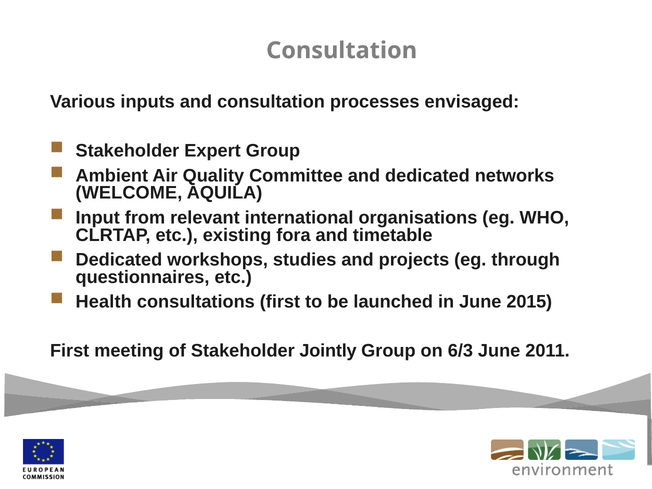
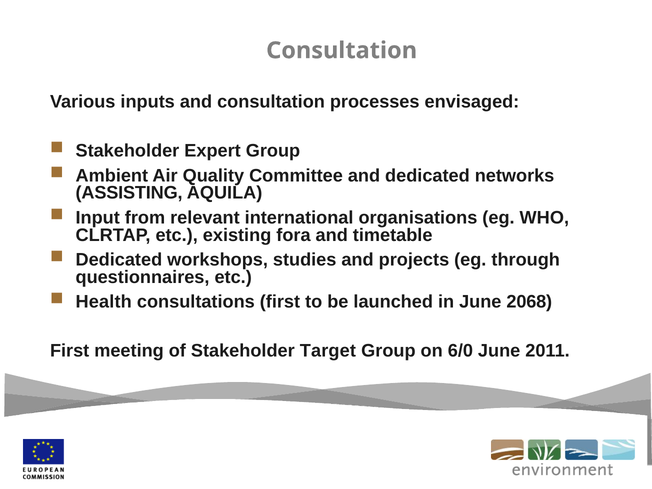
WELCOME: WELCOME -> ASSISTING (129, 193)
2015: 2015 -> 2068 (529, 302)
Jointly: Jointly -> Target (328, 351)
6/3: 6/3 -> 6/0 (460, 351)
